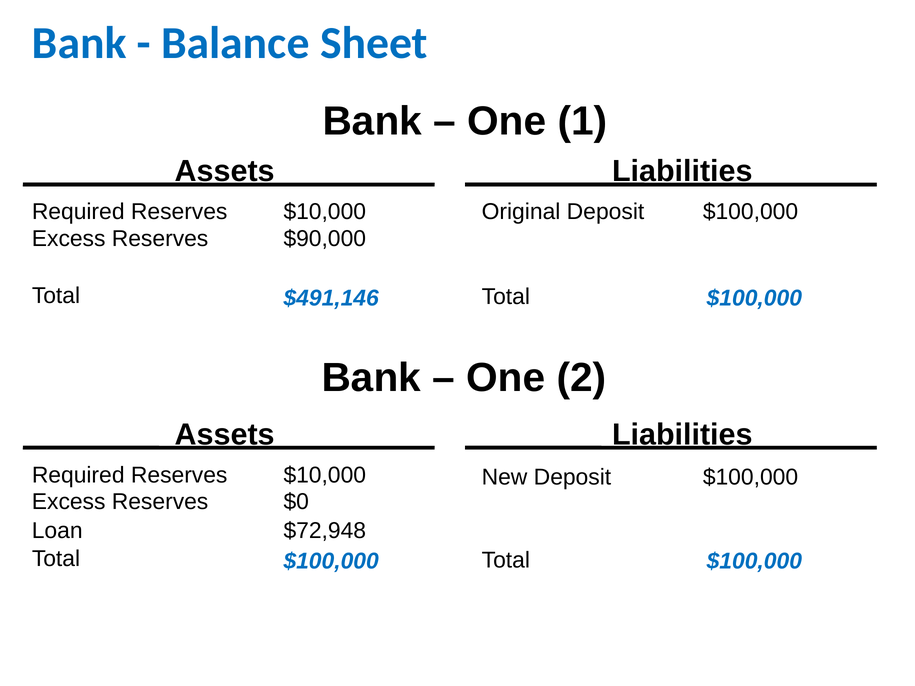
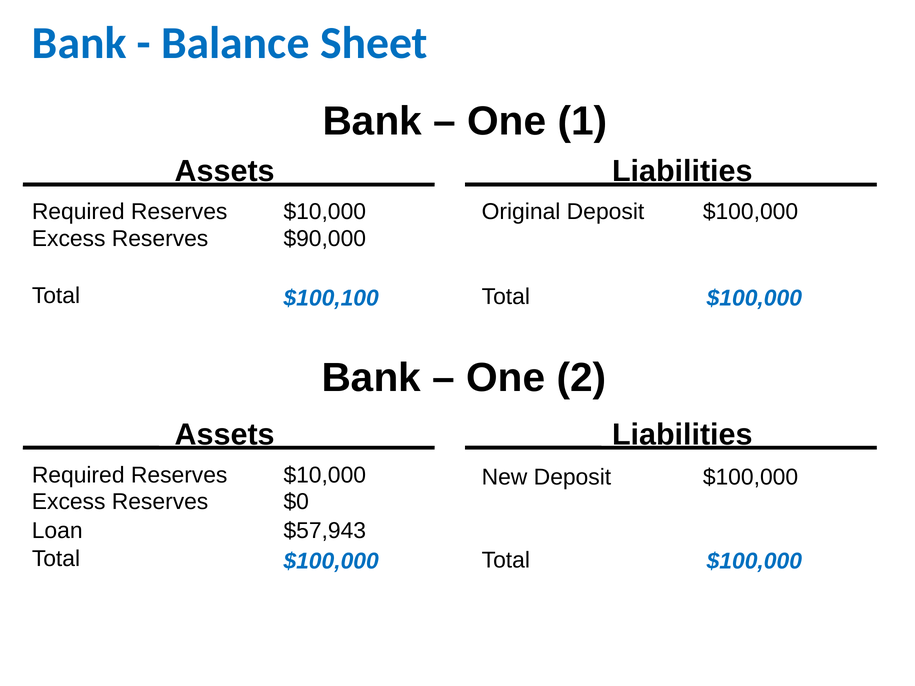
$491,146: $491,146 -> $100,100 (331, 298)
$72,948: $72,948 -> $57,943 (325, 531)
